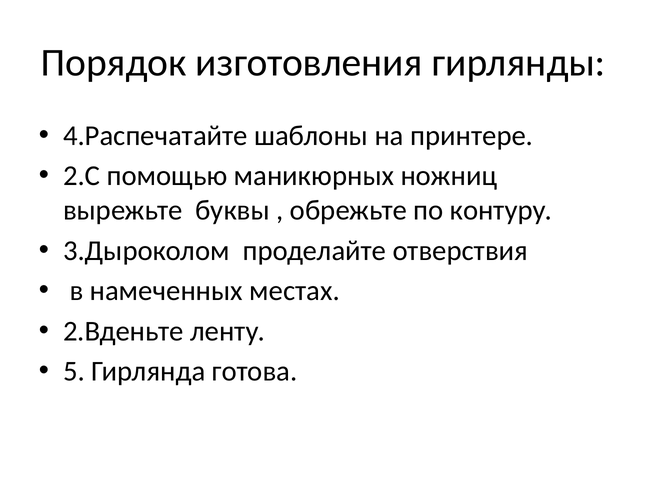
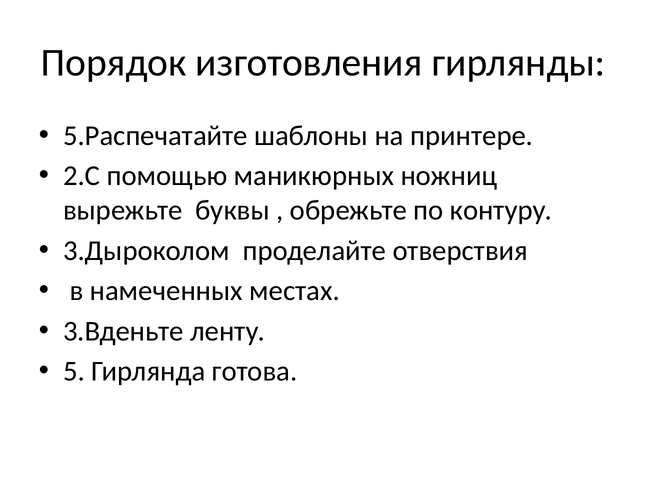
4.Распечатайте: 4.Распечатайте -> 5.Распечатайте (155, 136)
2.Вденьте: 2.Вденьте -> 3.Вденьте (123, 331)
